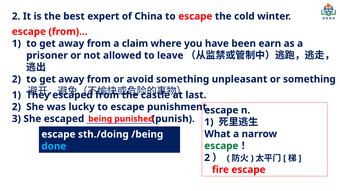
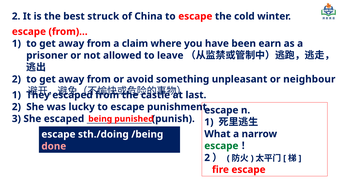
expert: expert -> struck (103, 16)
or something: something -> neighbour (309, 79)
done colour: light blue -> pink (54, 146)
